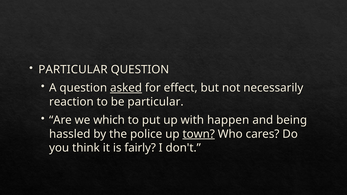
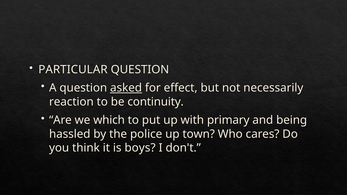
be particular: particular -> continuity (156, 102)
happen: happen -> primary (228, 120)
town underline: present -> none (199, 134)
fairly: fairly -> boys (140, 148)
